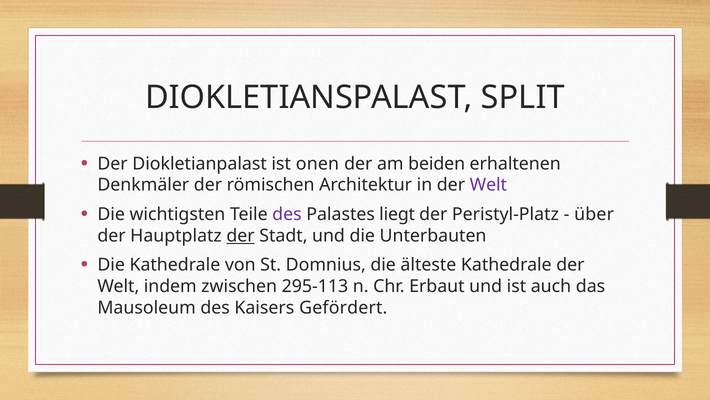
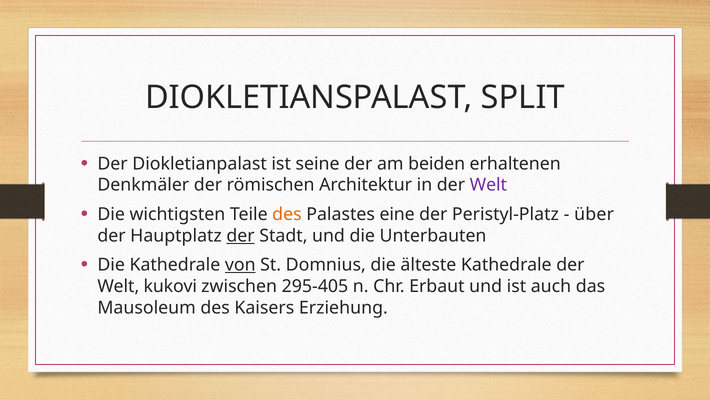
onen: onen -> seine (318, 163)
des colour: purple -> orange (287, 214)
liegt: liegt -> eine (397, 214)
von underline: none -> present (240, 265)
indem: indem -> kukovi (170, 286)
295-113: 295-113 -> 295-405 (315, 286)
Gefördert: Gefördert -> Erziehung (343, 307)
